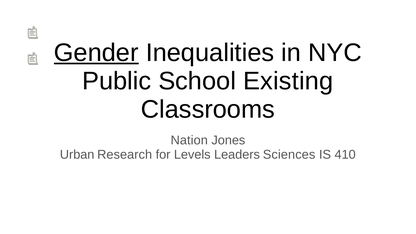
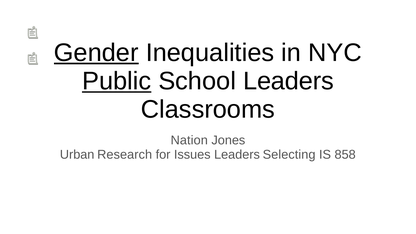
Public underline: none -> present (117, 81)
School Existing: Existing -> Leaders (288, 81)
Levels: Levels -> Issues (192, 155)
Sciences: Sciences -> Selecting (289, 155)
410: 410 -> 858 (345, 155)
